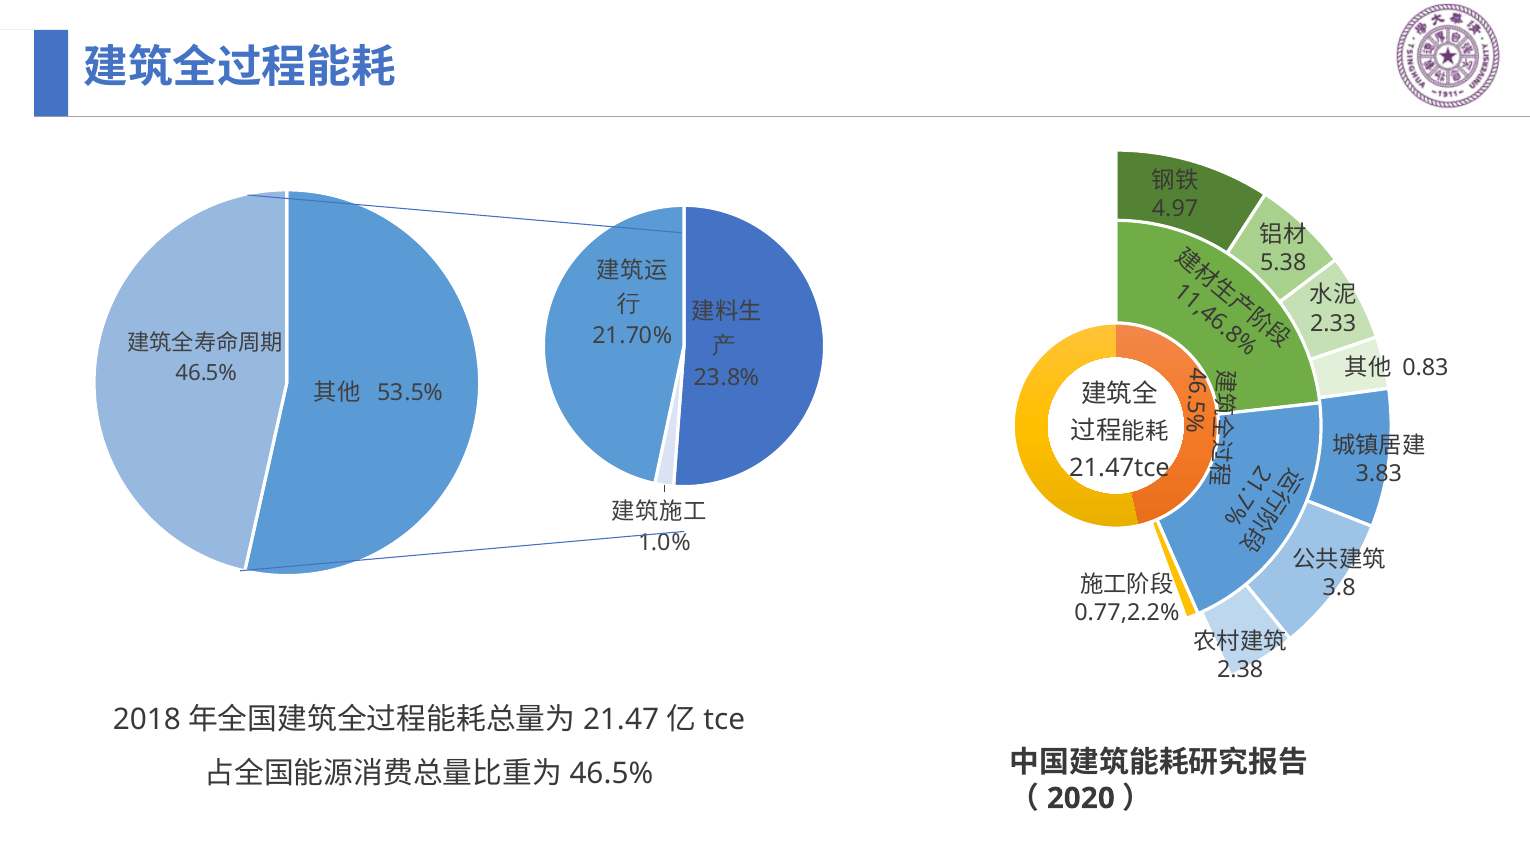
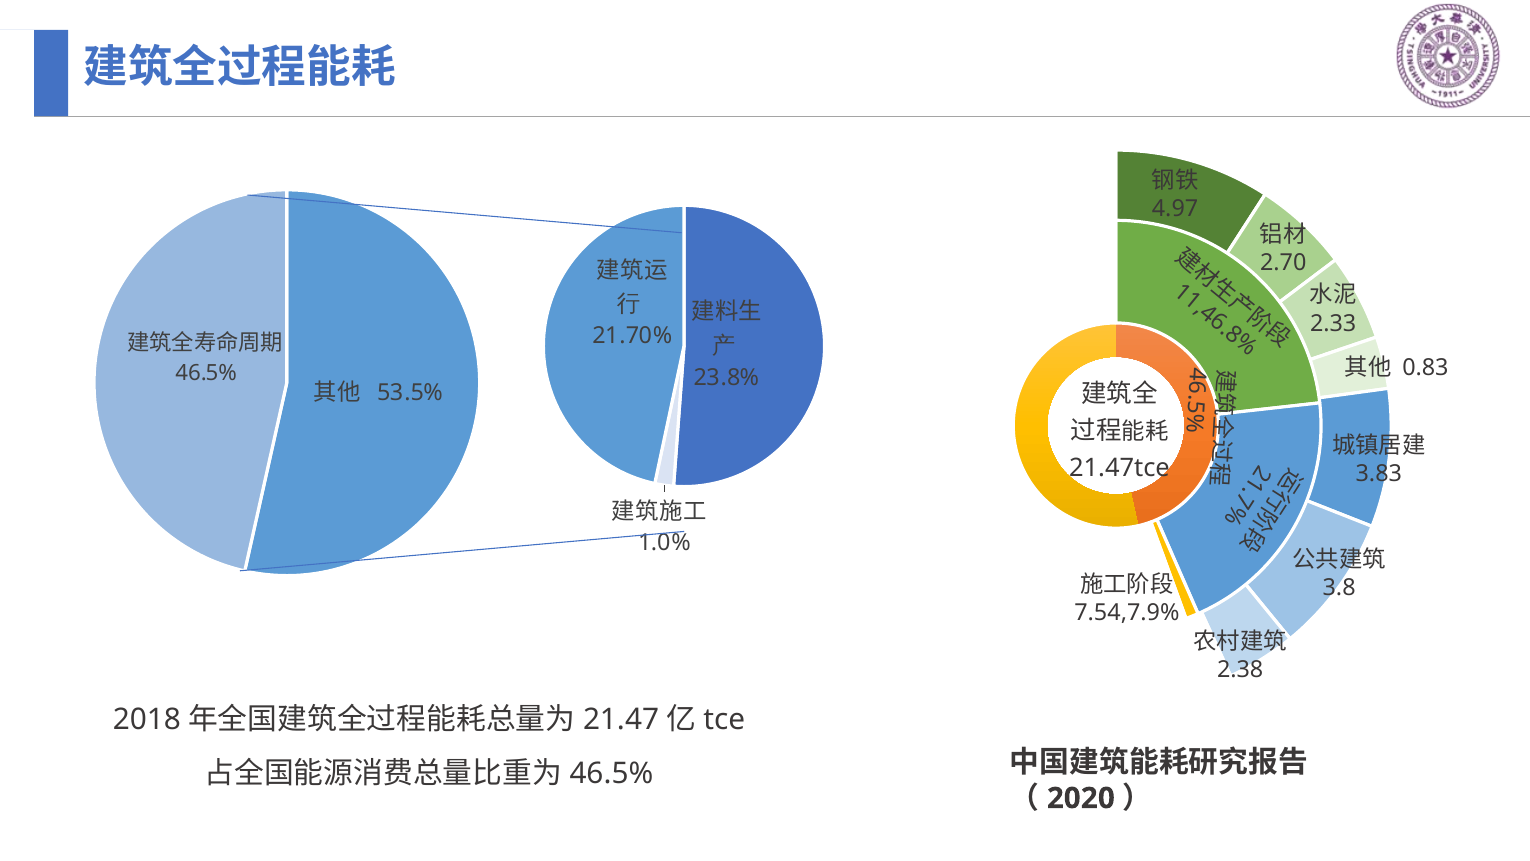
5.38: 5.38 -> 2.70 (1283, 263)
0.77,2.2%: 0.77,2.2% -> 7.54,7.9% (1127, 613)
